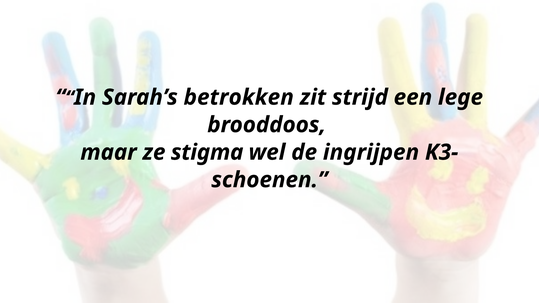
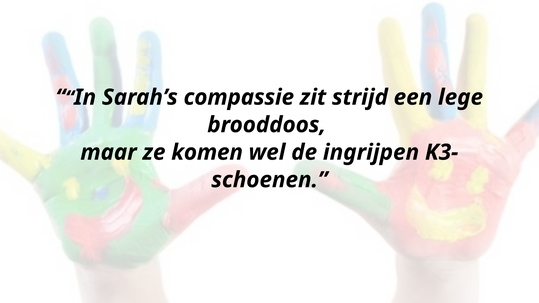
betrokken: betrokken -> compassie (239, 97)
stigma: stigma -> komen (207, 152)
